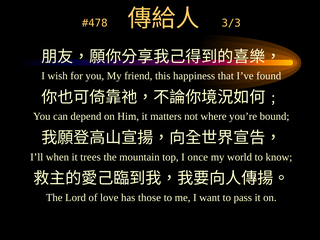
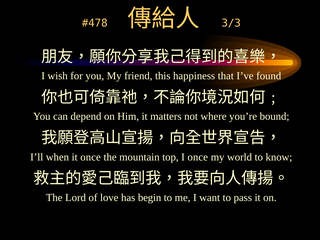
it trees: trees -> once (91, 157)
those: those -> begin (150, 197)
